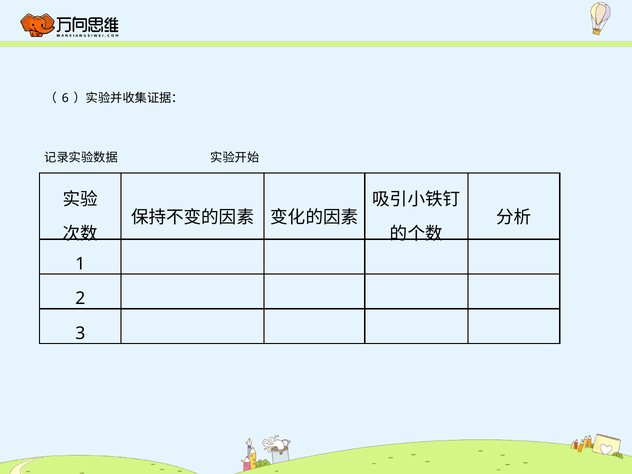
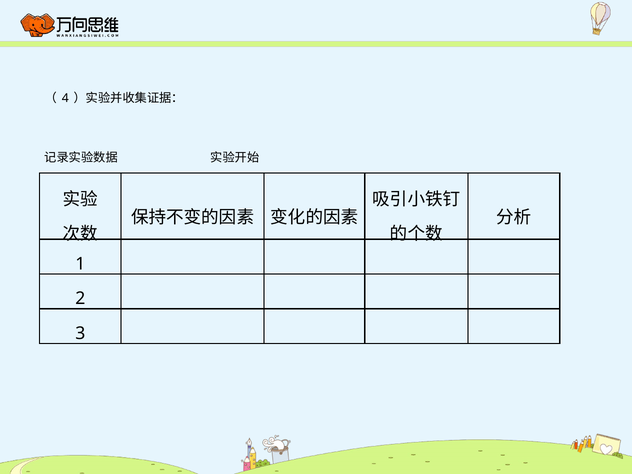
6: 6 -> 4 (65, 98)
